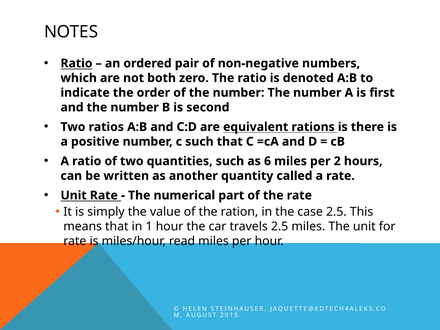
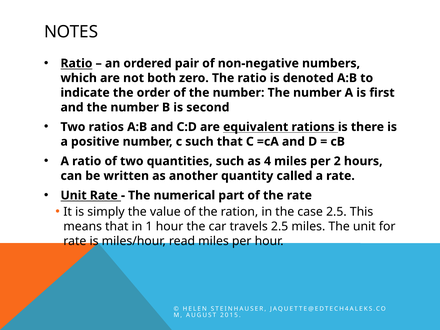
6: 6 -> 4 (268, 161)
